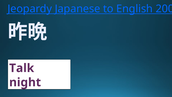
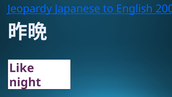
Talk: Talk -> Like (22, 68)
